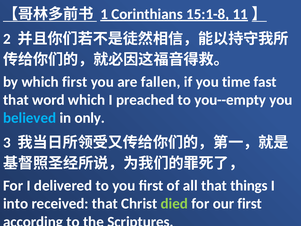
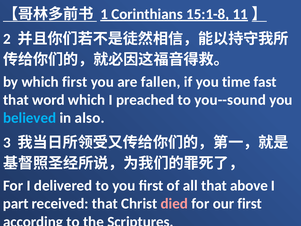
you--empty: you--empty -> you--sound (230, 100)
only: only -> also (90, 118)
things: things -> above (249, 185)
into: into -> part (16, 203)
died colour: light green -> pink (174, 203)
